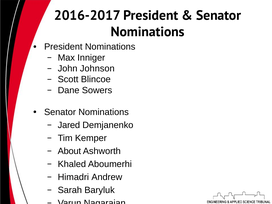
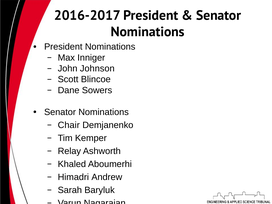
Jared: Jared -> Chair (69, 125)
About: About -> Relay (69, 151)
